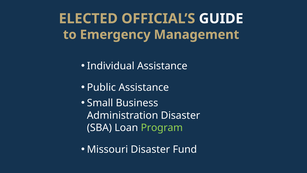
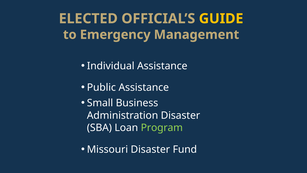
GUIDE colour: white -> yellow (221, 19)
